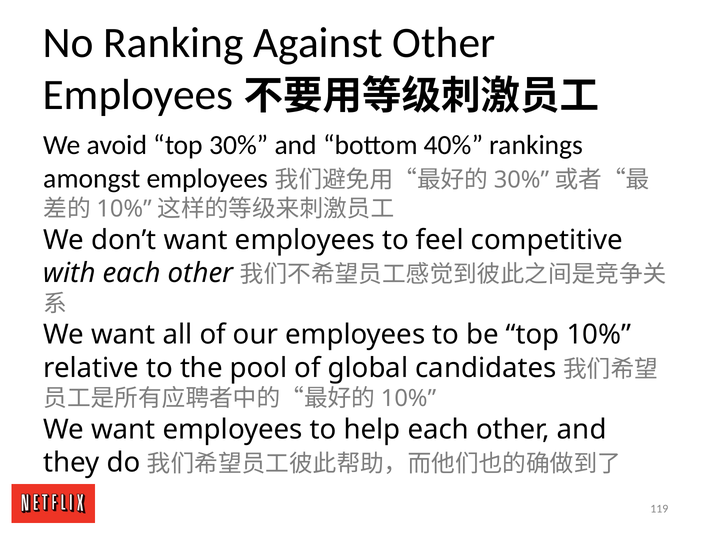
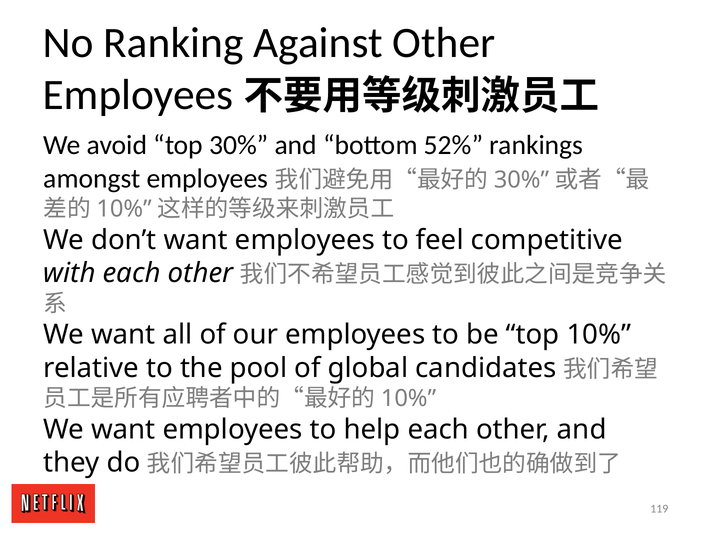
40%: 40% -> 52% (453, 145)
